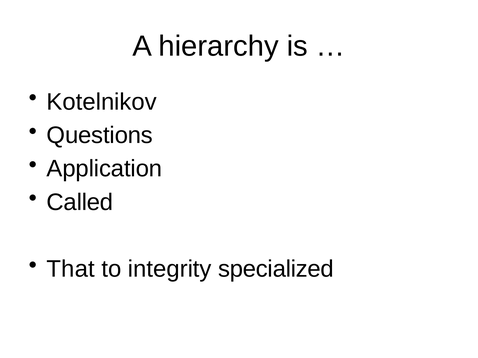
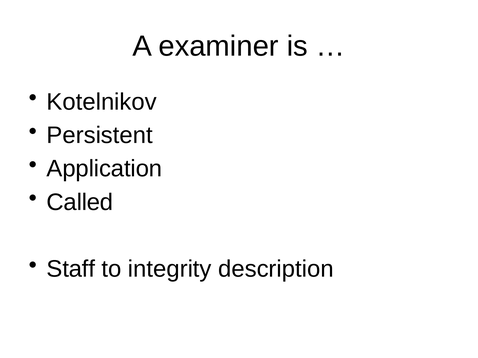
hierarchy: hierarchy -> examiner (219, 46)
Questions: Questions -> Persistent (100, 136)
That: That -> Staff (71, 269)
specialized: specialized -> description (276, 269)
